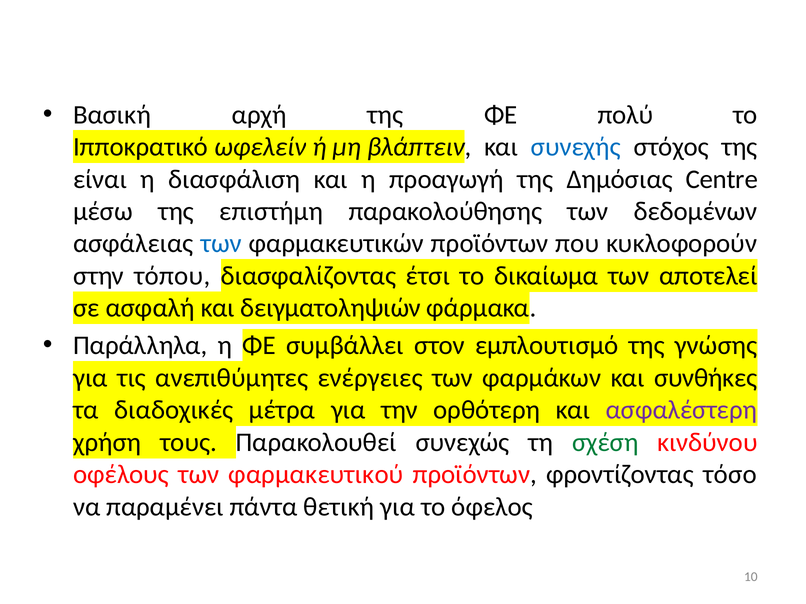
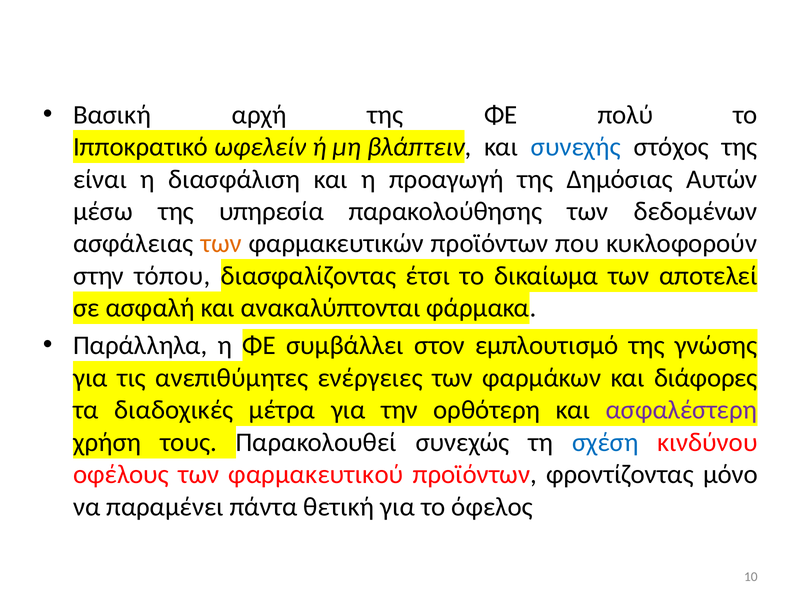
Centre: Centre -> Αυτών (722, 179)
επιστήμη: επιστήμη -> υπηρεσία (271, 212)
των colour: blue -> orange (221, 244)
δειγματοληψιών: δειγματοληψιών -> ανακαλύπτονται (331, 308)
συνθήκες: συνθήκες -> διάφορες (706, 378)
σχέση colour: green -> blue (605, 443)
τόσο: τόσο -> μόνο (730, 475)
